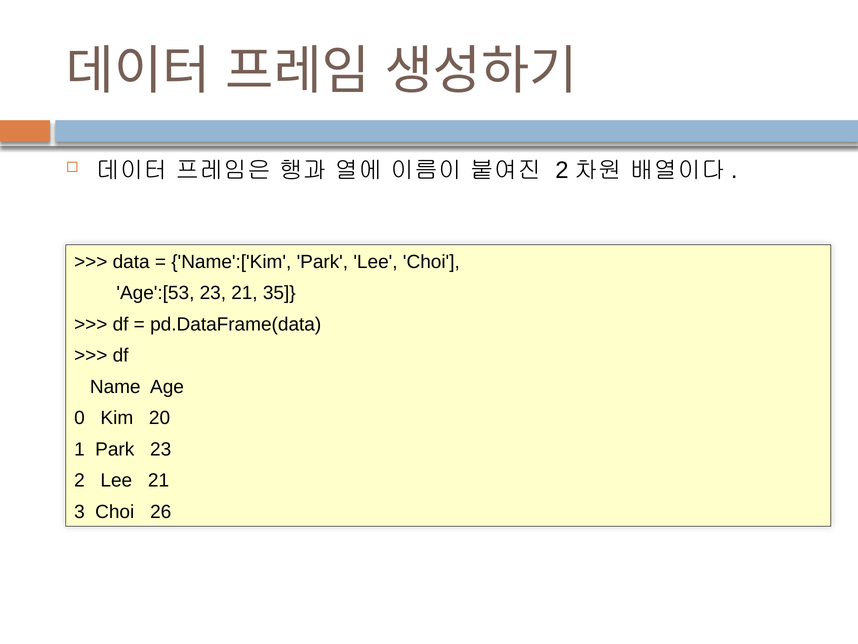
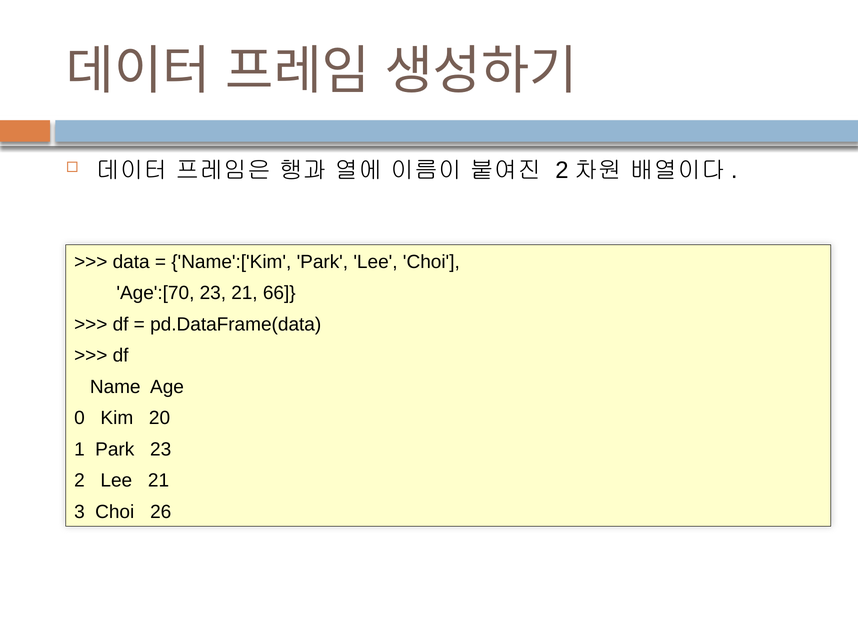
Age':[53: Age':[53 -> Age':[70 (155, 293)
35: 35 -> 66 (279, 293)
